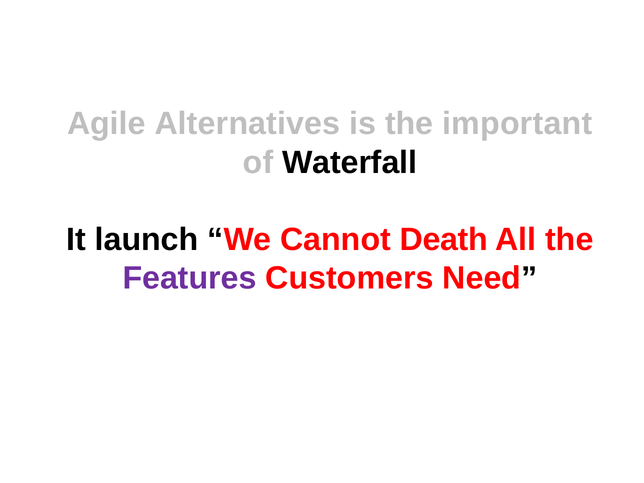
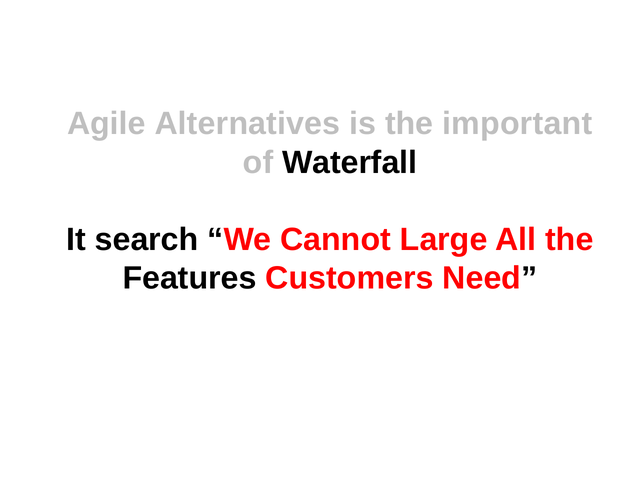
launch: launch -> search (147, 240)
Death: Death -> Large (444, 240)
Features colour: purple -> black (190, 278)
